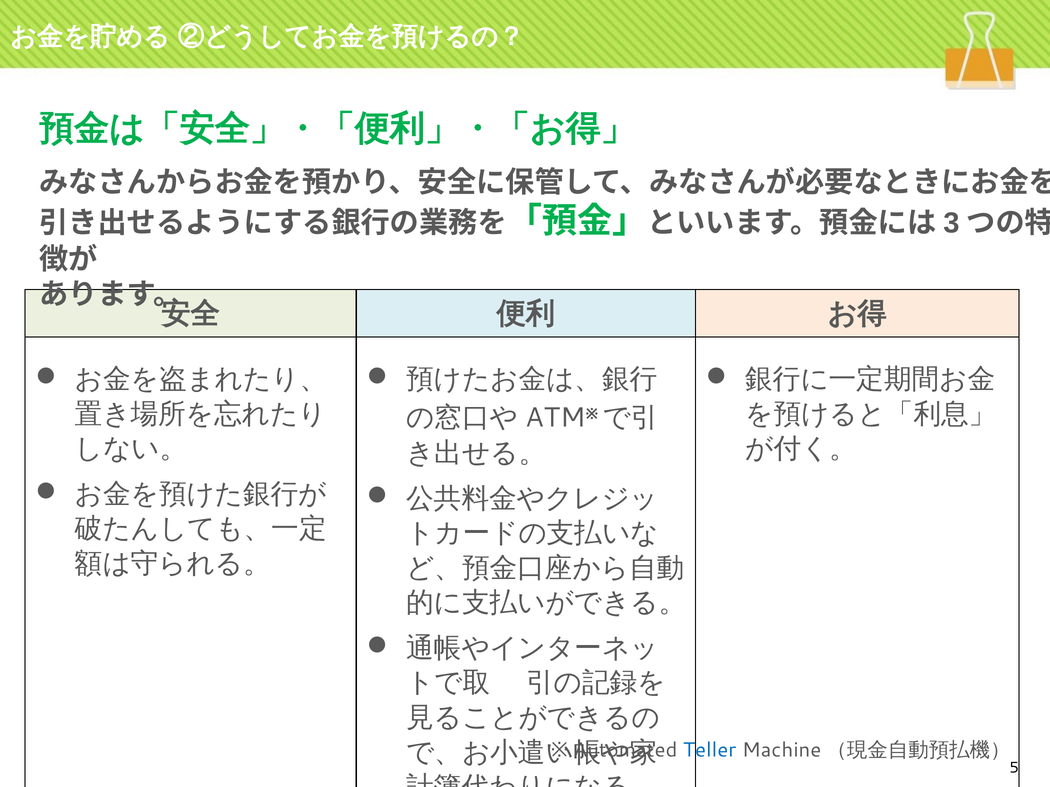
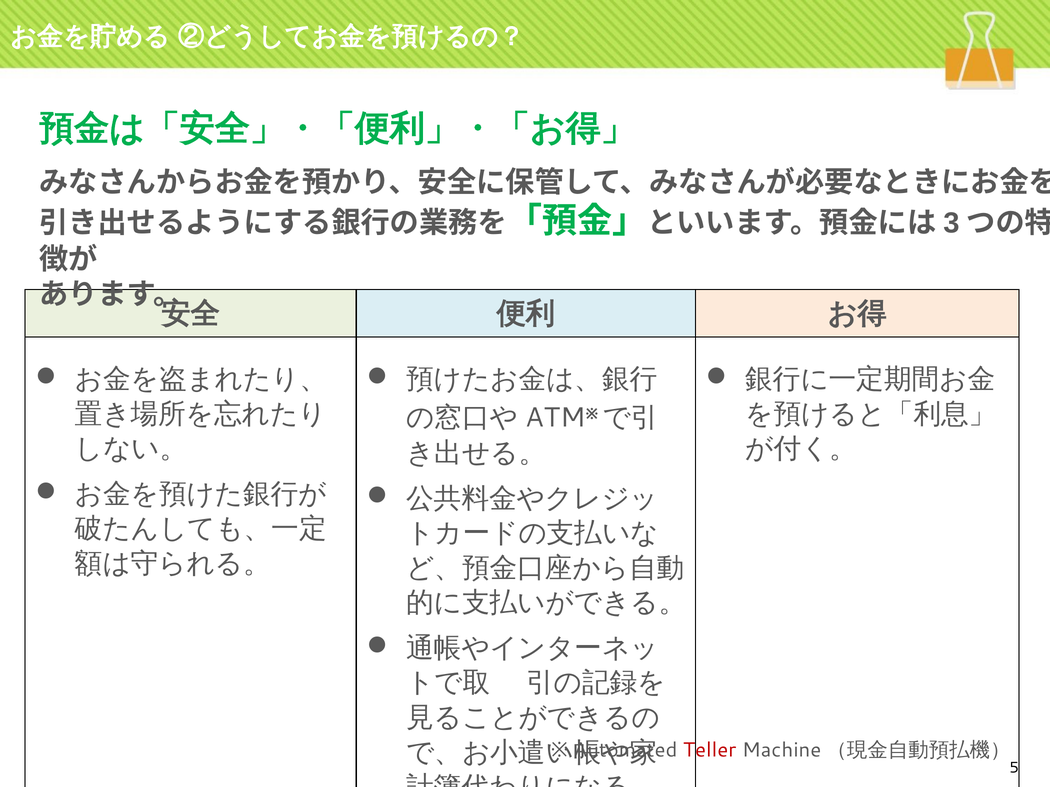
Teller colour: blue -> red (710, 750)
